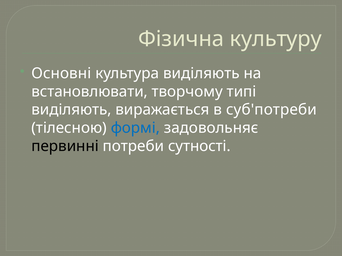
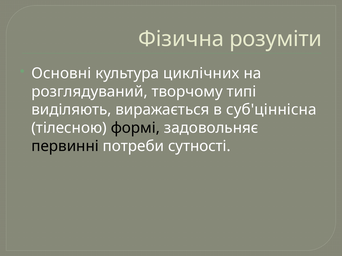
культуру: культуру -> розуміти (276, 39)
культура виділяють: виділяють -> циклічних (201, 73)
встановлювати: встановлювати -> розглядуваний (90, 92)
суб'потреби: суб'потреби -> суб'ціннісна (271, 110)
формі colour: blue -> black (135, 128)
